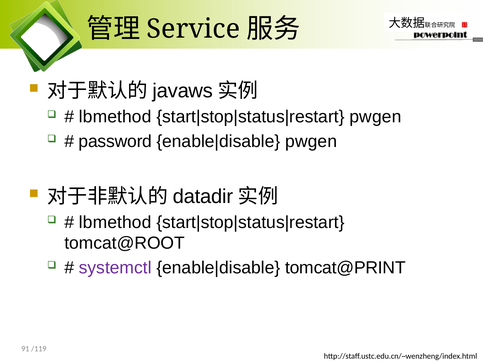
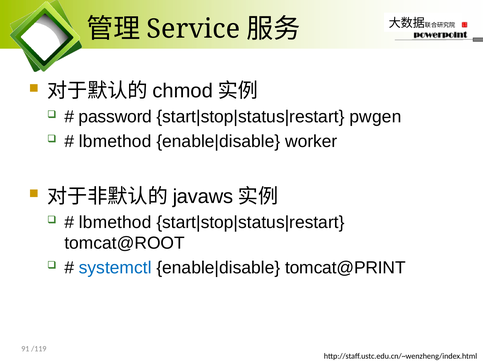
javaws: javaws -> chmod (183, 91)
lbmethod: lbmethod -> password (115, 117)
password: password -> lbmethod (115, 141)
pwgen: pwgen -> worker (311, 141)
datadir: datadir -> javaws (203, 196)
systemctl colour: purple -> blue (115, 267)
